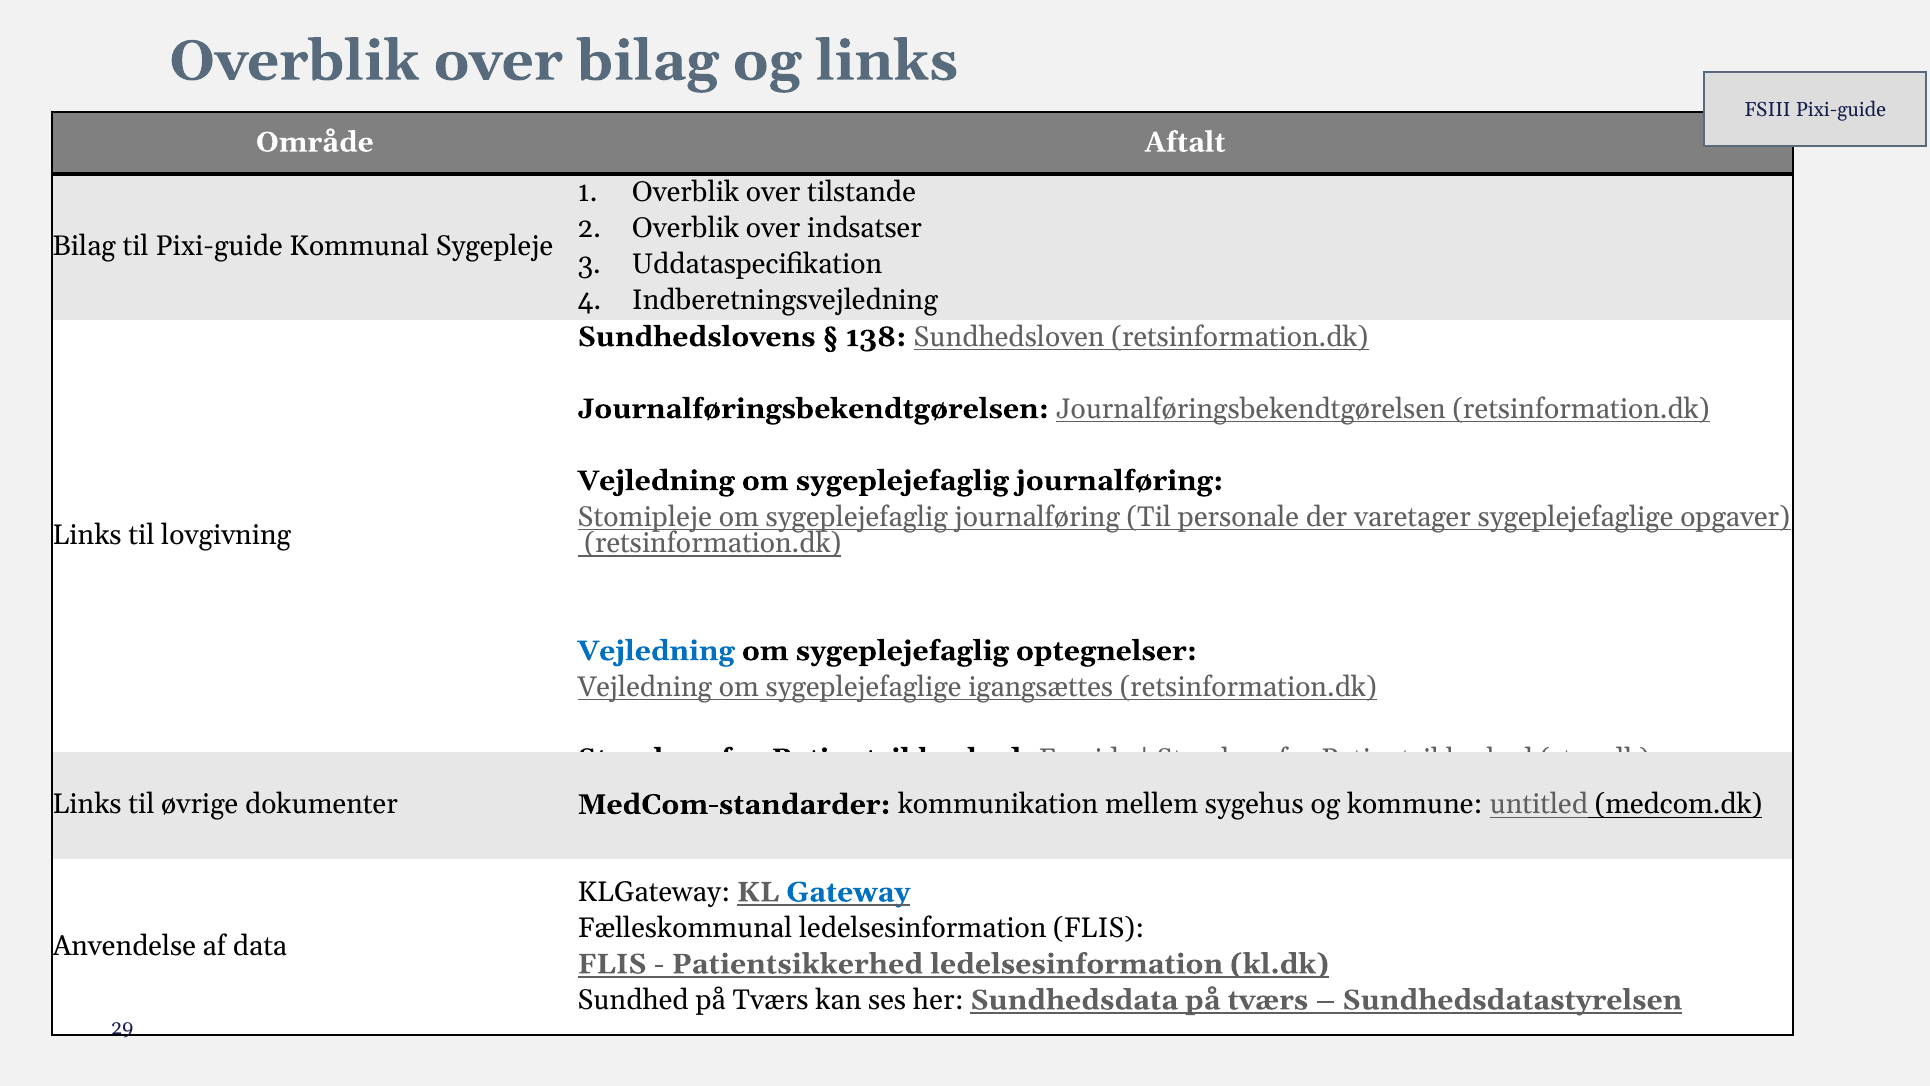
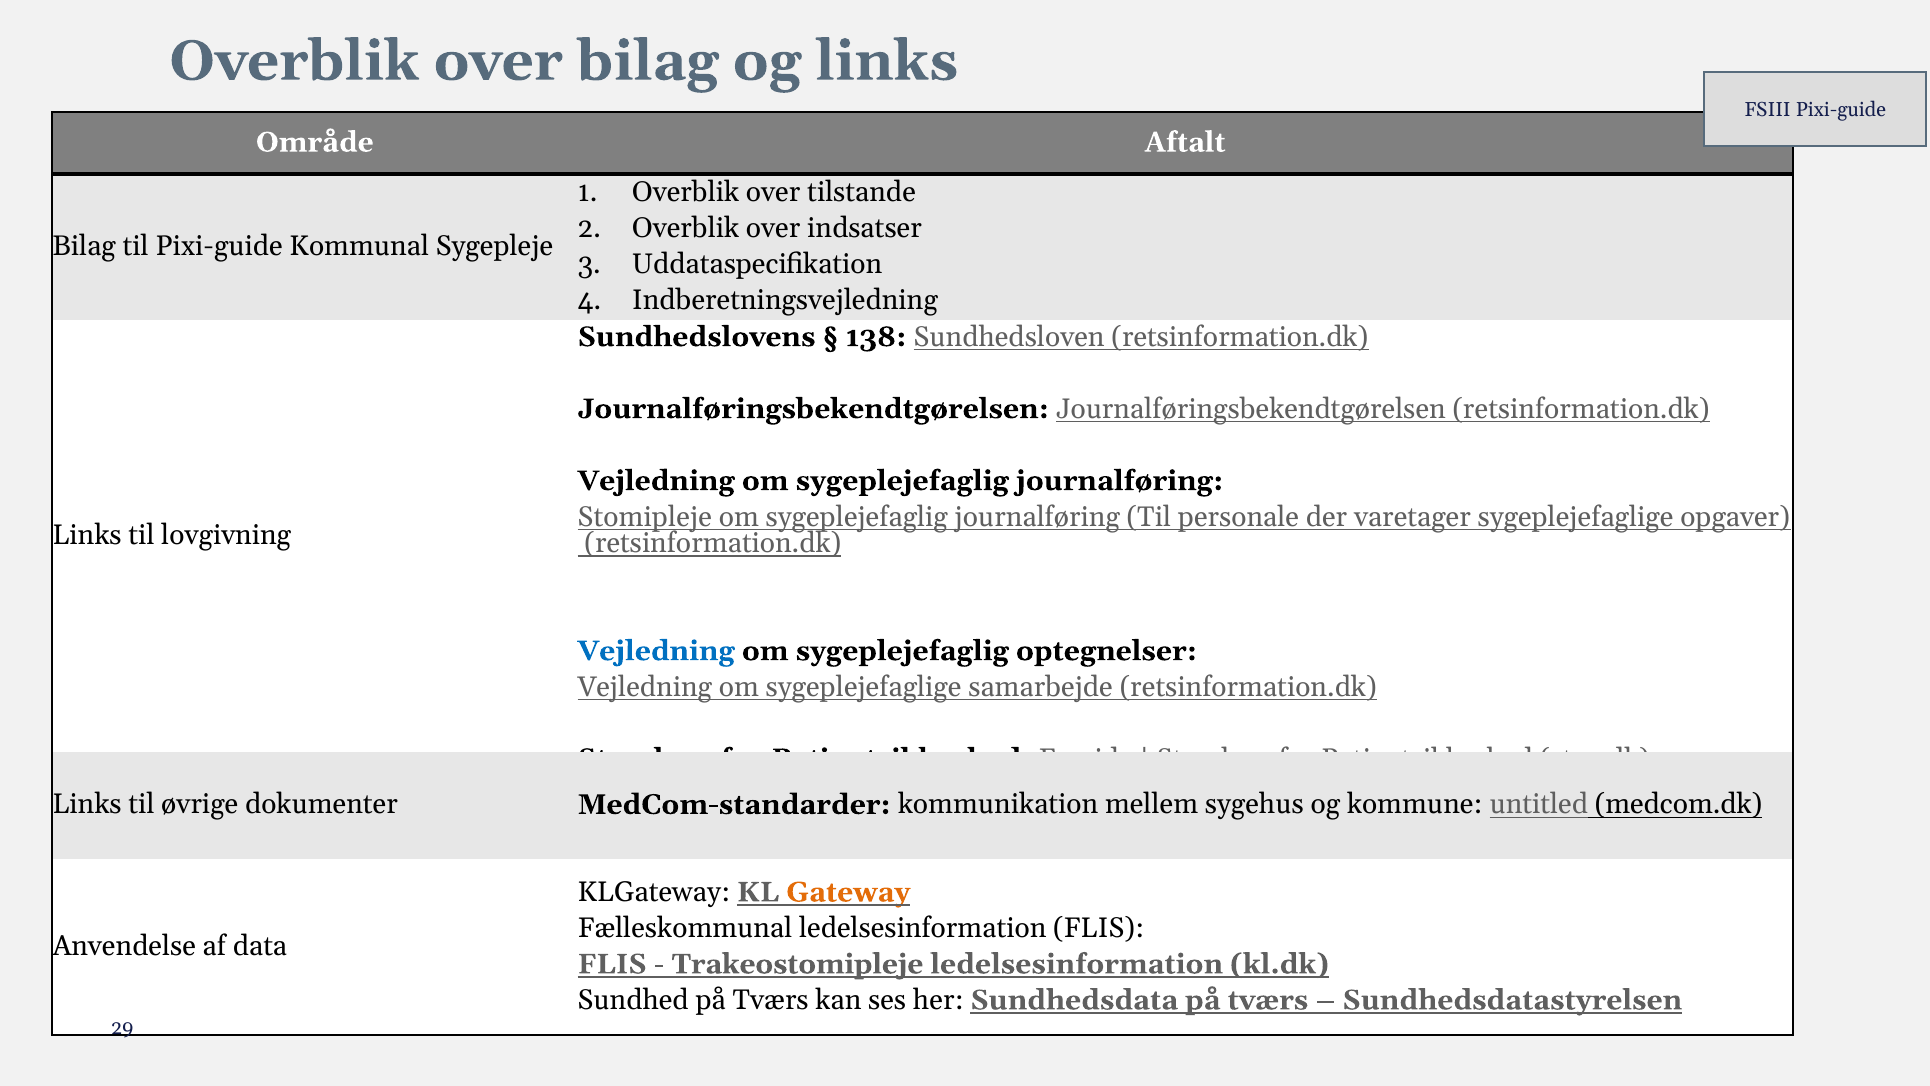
igangsættes: igangsættes -> samarbejde (1041, 687)
Gateway colour: blue -> orange (848, 892)
Patientsikkerhed: Patientsikkerhed -> Trakeostomipleje (798, 964)
